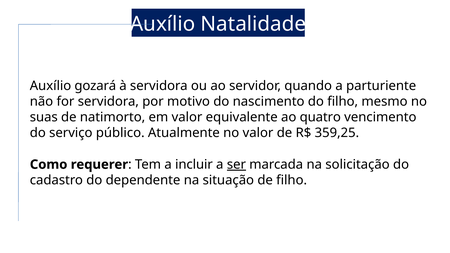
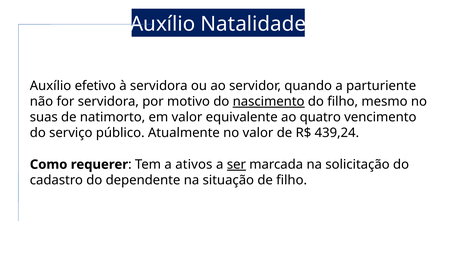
gozará: gozará -> efetivo (95, 86)
nascimento underline: none -> present (269, 102)
359,25: 359,25 -> 439,24 (337, 133)
incluir: incluir -> ativos (194, 165)
